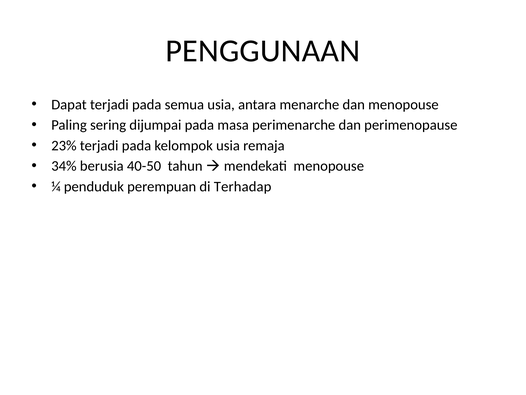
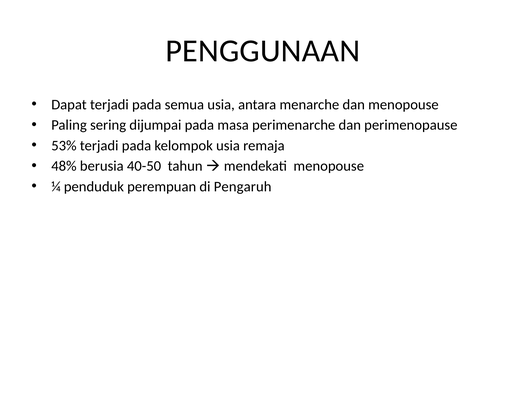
23%: 23% -> 53% (64, 145)
34%: 34% -> 48% (64, 166)
Terhadap: Terhadap -> Pengaruh (243, 186)
